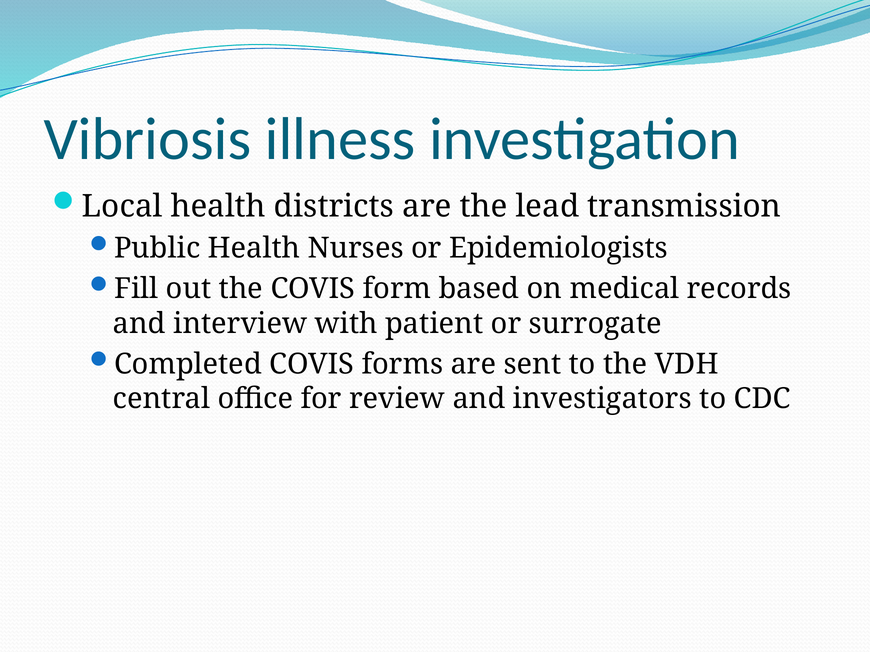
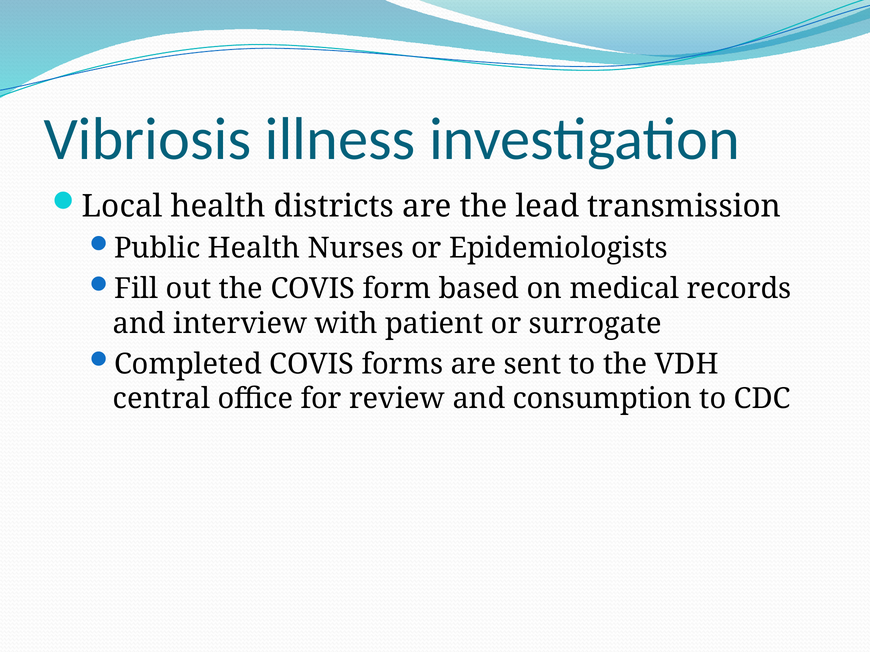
investigators: investigators -> consumption (602, 399)
